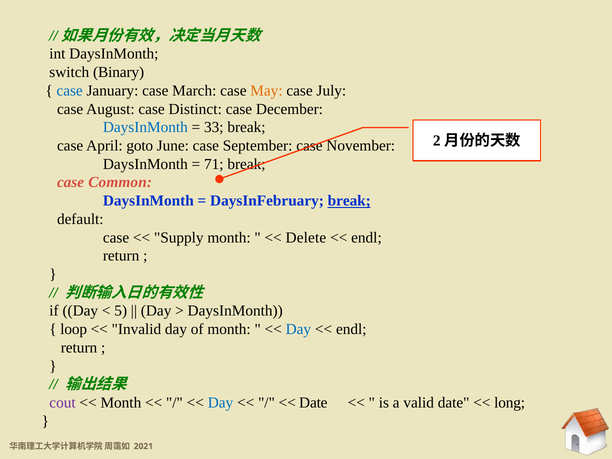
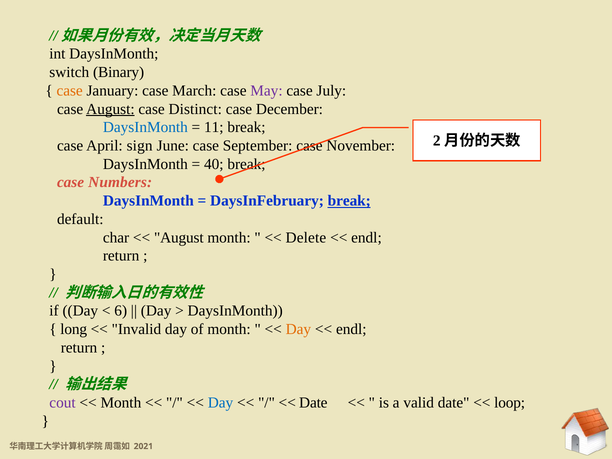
case colour: blue -> orange (70, 91)
May colour: orange -> purple (266, 91)
August underline: none -> present (110, 109)
33: 33 -> 11 (214, 127)
goto: goto -> sign (140, 146)
71: 71 -> 40 (214, 164)
Common: Common -> Numbers (120, 182)
case: case -> char (116, 238)
Supply: Supply -> August (179, 238)
5: 5 -> 6 (121, 311)
loop: loop -> long (74, 329)
Day colour: blue -> orange (298, 329)
long: long -> loop (510, 403)
